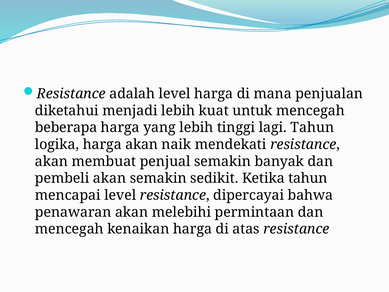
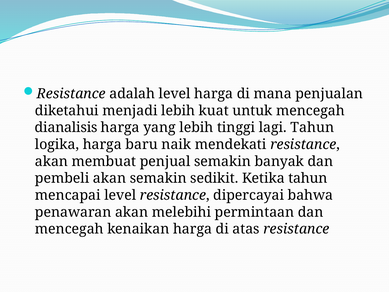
beberapa: beberapa -> dianalisis (66, 127)
harga akan: akan -> baru (142, 144)
